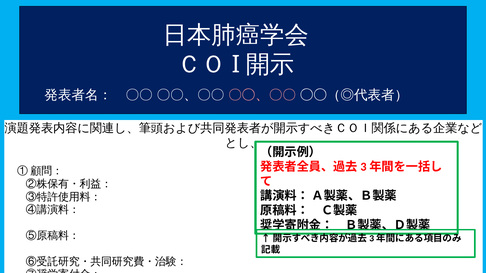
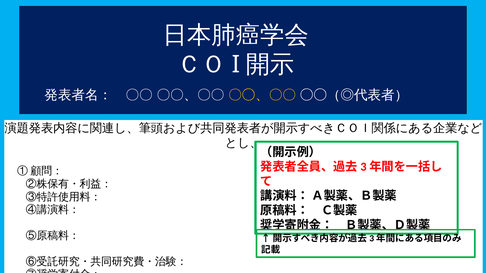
〇○、〇〇 colour: pink -> yellow (262, 95)
